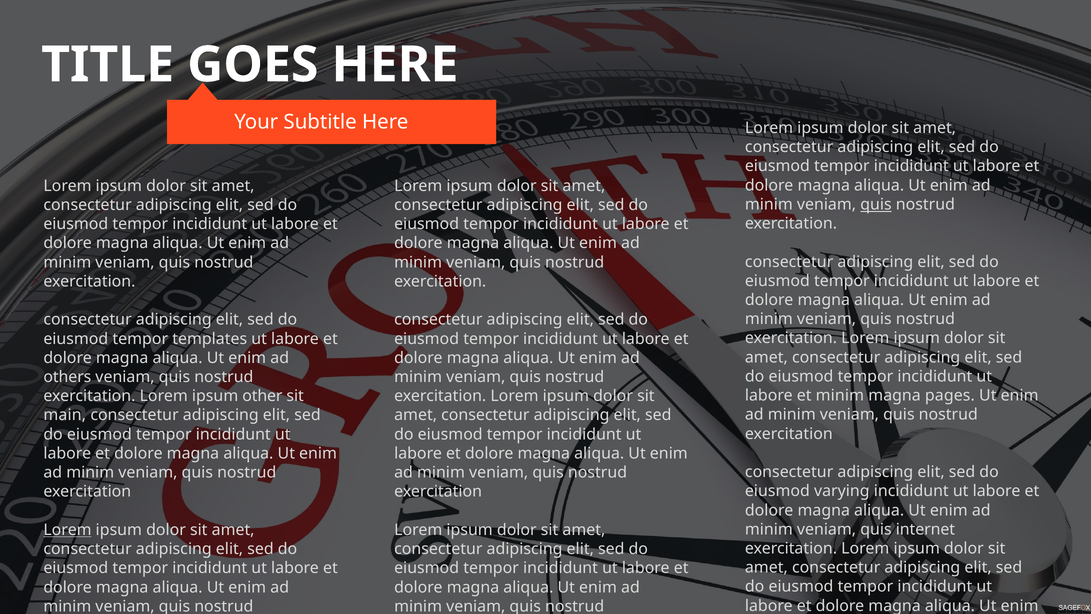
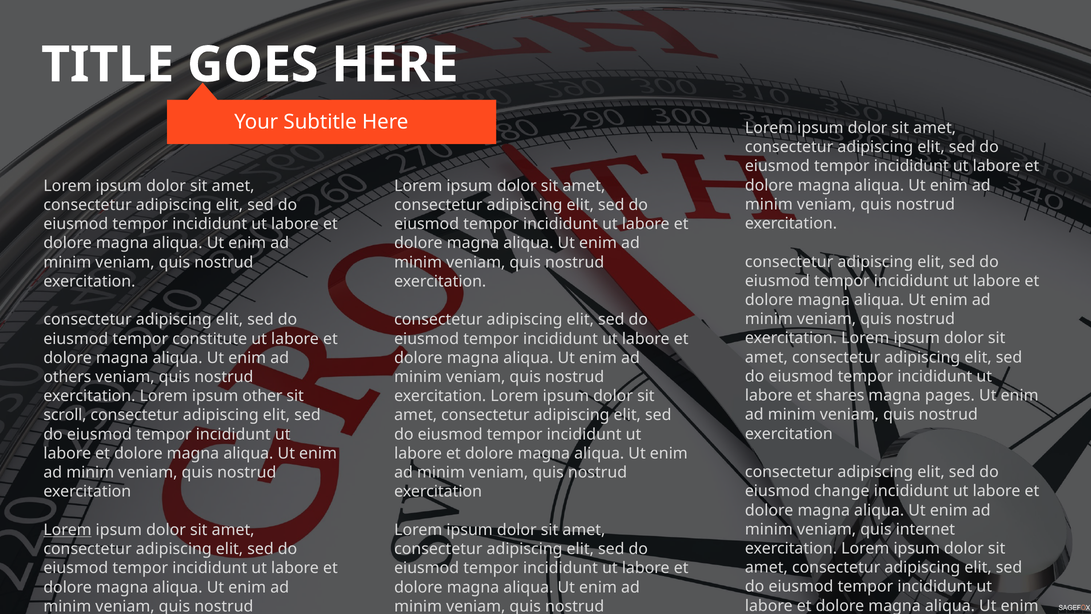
quis underline: present -> none (876, 204)
templates: templates -> constitute (210, 339)
et minim: minim -> shares (840, 395)
main: main -> scroll (65, 415)
varying: varying -> change (842, 491)
